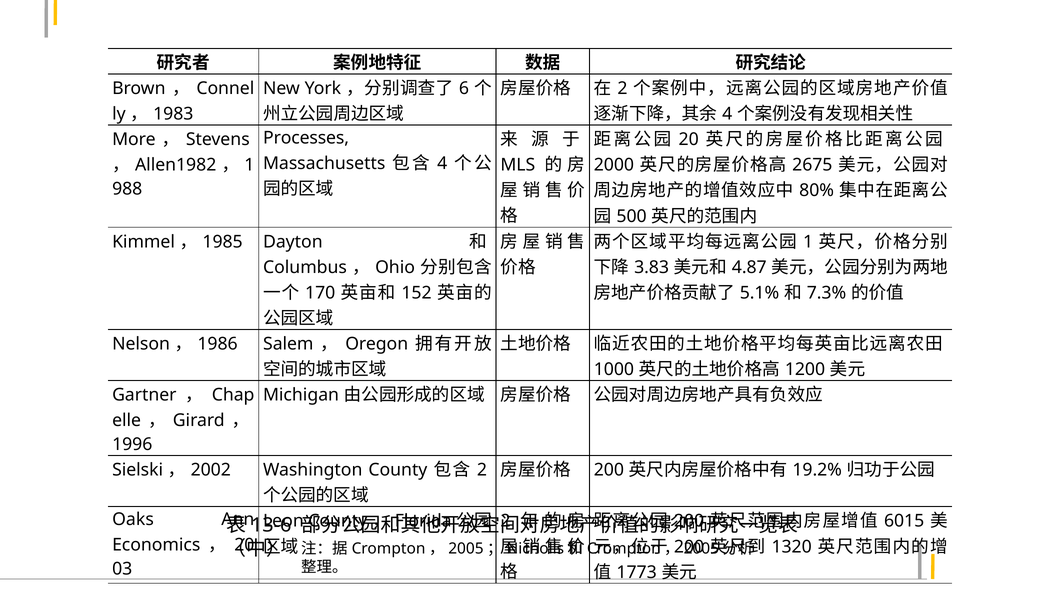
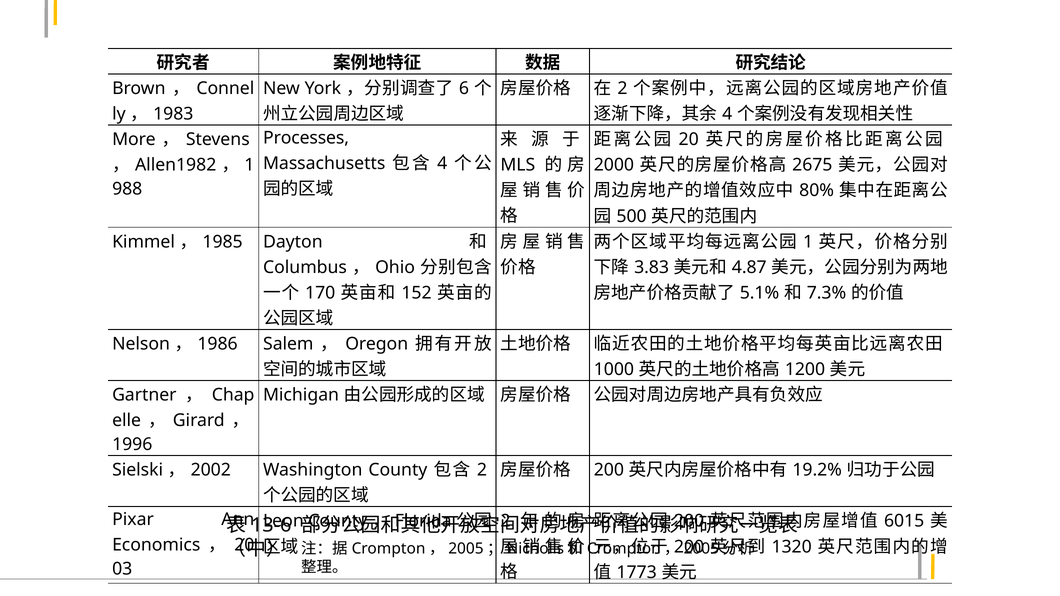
Oaks: Oaks -> Pixar (133, 520)
